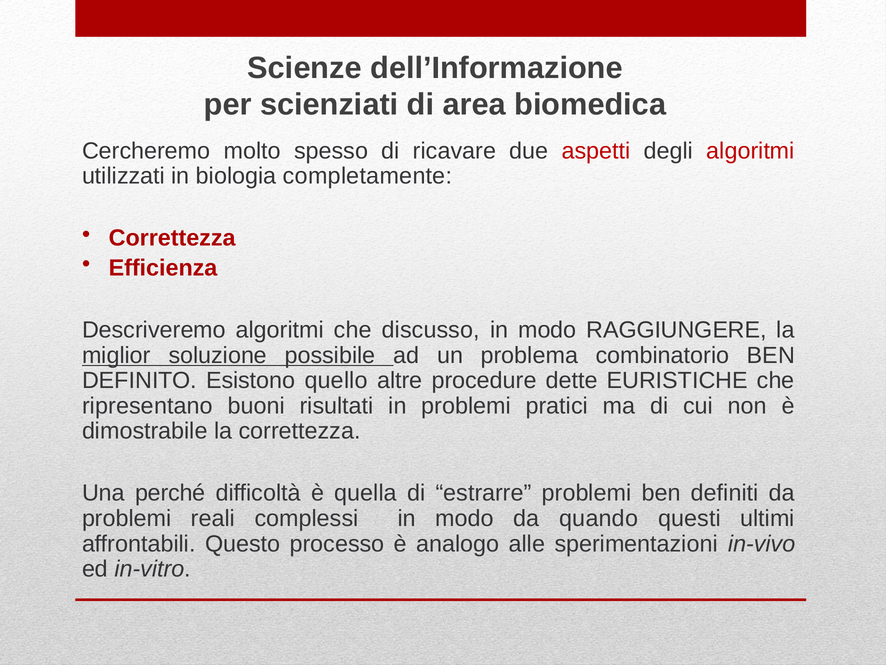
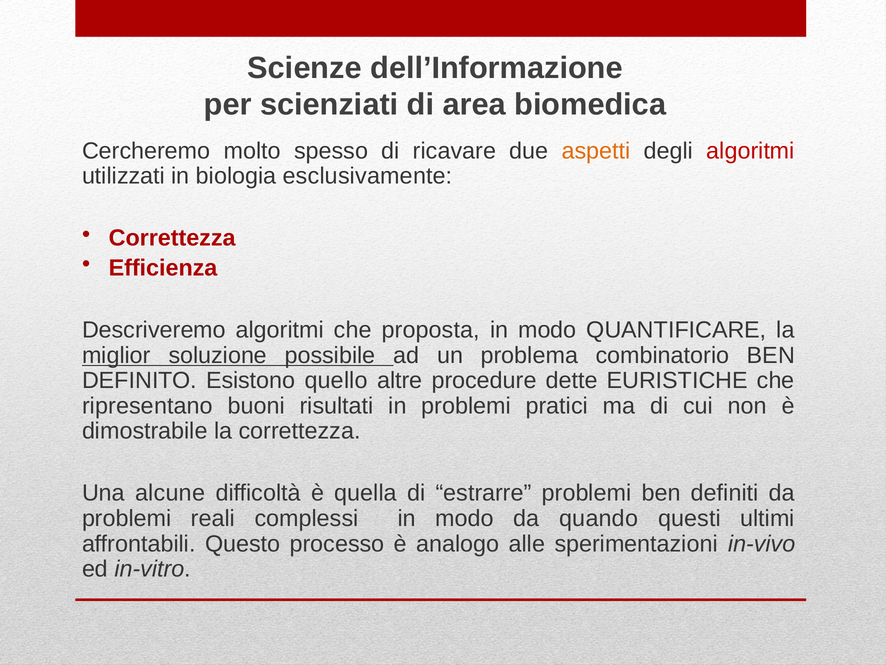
aspetti colour: red -> orange (596, 151)
completamente: completamente -> esclusivamente (368, 176)
discusso: discusso -> proposta (431, 330)
RAGGIUNGERE: RAGGIUNGERE -> QUANTIFICARE (676, 330)
perché: perché -> alcune (170, 493)
